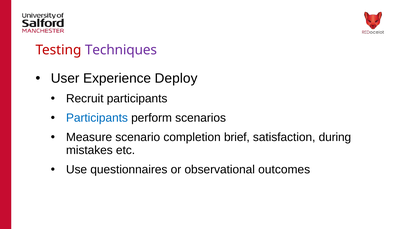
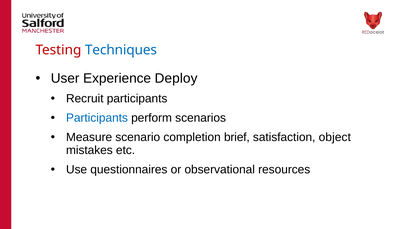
Techniques colour: purple -> blue (121, 50)
during: during -> object (335, 137)
outcomes: outcomes -> resources (284, 170)
